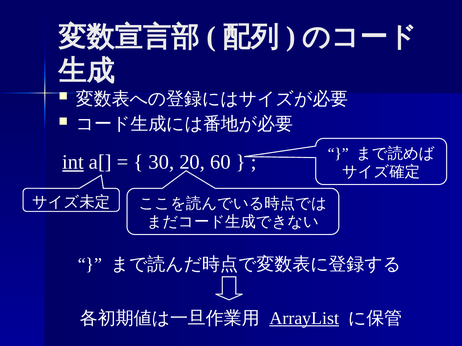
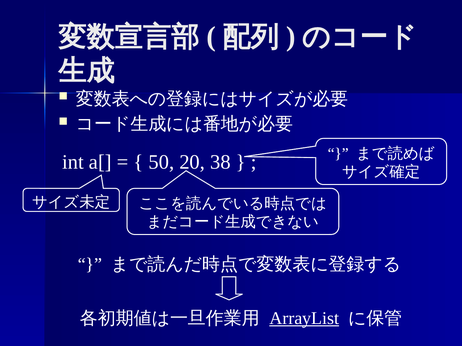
int underline: present -> none (73, 162)
30: 30 -> 50 (161, 162)
60: 60 -> 38 (220, 162)
